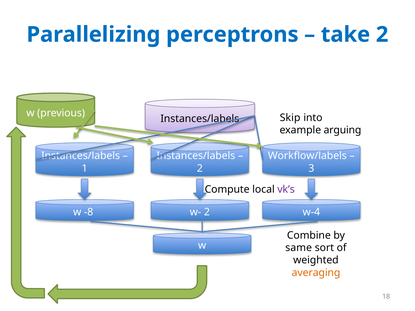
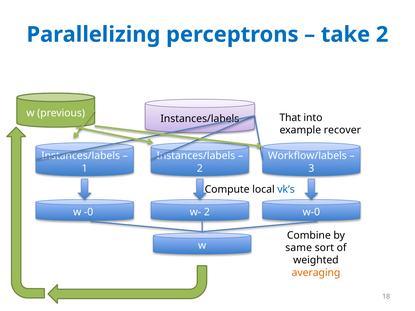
Skip: Skip -> That (290, 118)
arguing: arguing -> recover (342, 130)
vk’s colour: purple -> blue (286, 189)
-8: -8 -> -0 (89, 212)
w-4: w-4 -> w-0 (311, 212)
